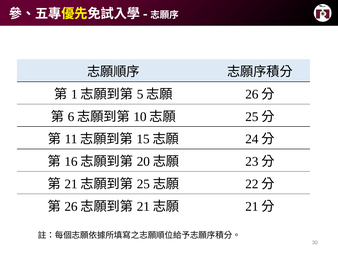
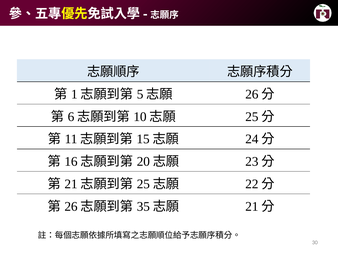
21: 21 -> 35 (143, 206)
